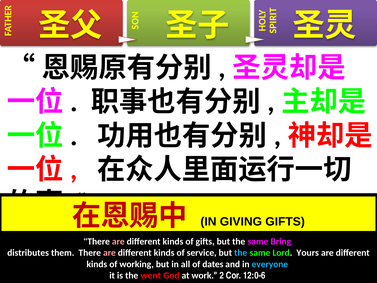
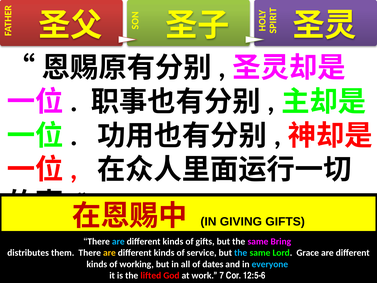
are colour: pink -> light blue (118, 241)
are colour: pink -> yellow (109, 253)
Yours: Yours -> Grace (308, 253)
went: went -> lifted (151, 275)
2: 2 -> 7 (222, 275)
12:0-6: 12:0-6 -> 12:5-6 (254, 275)
